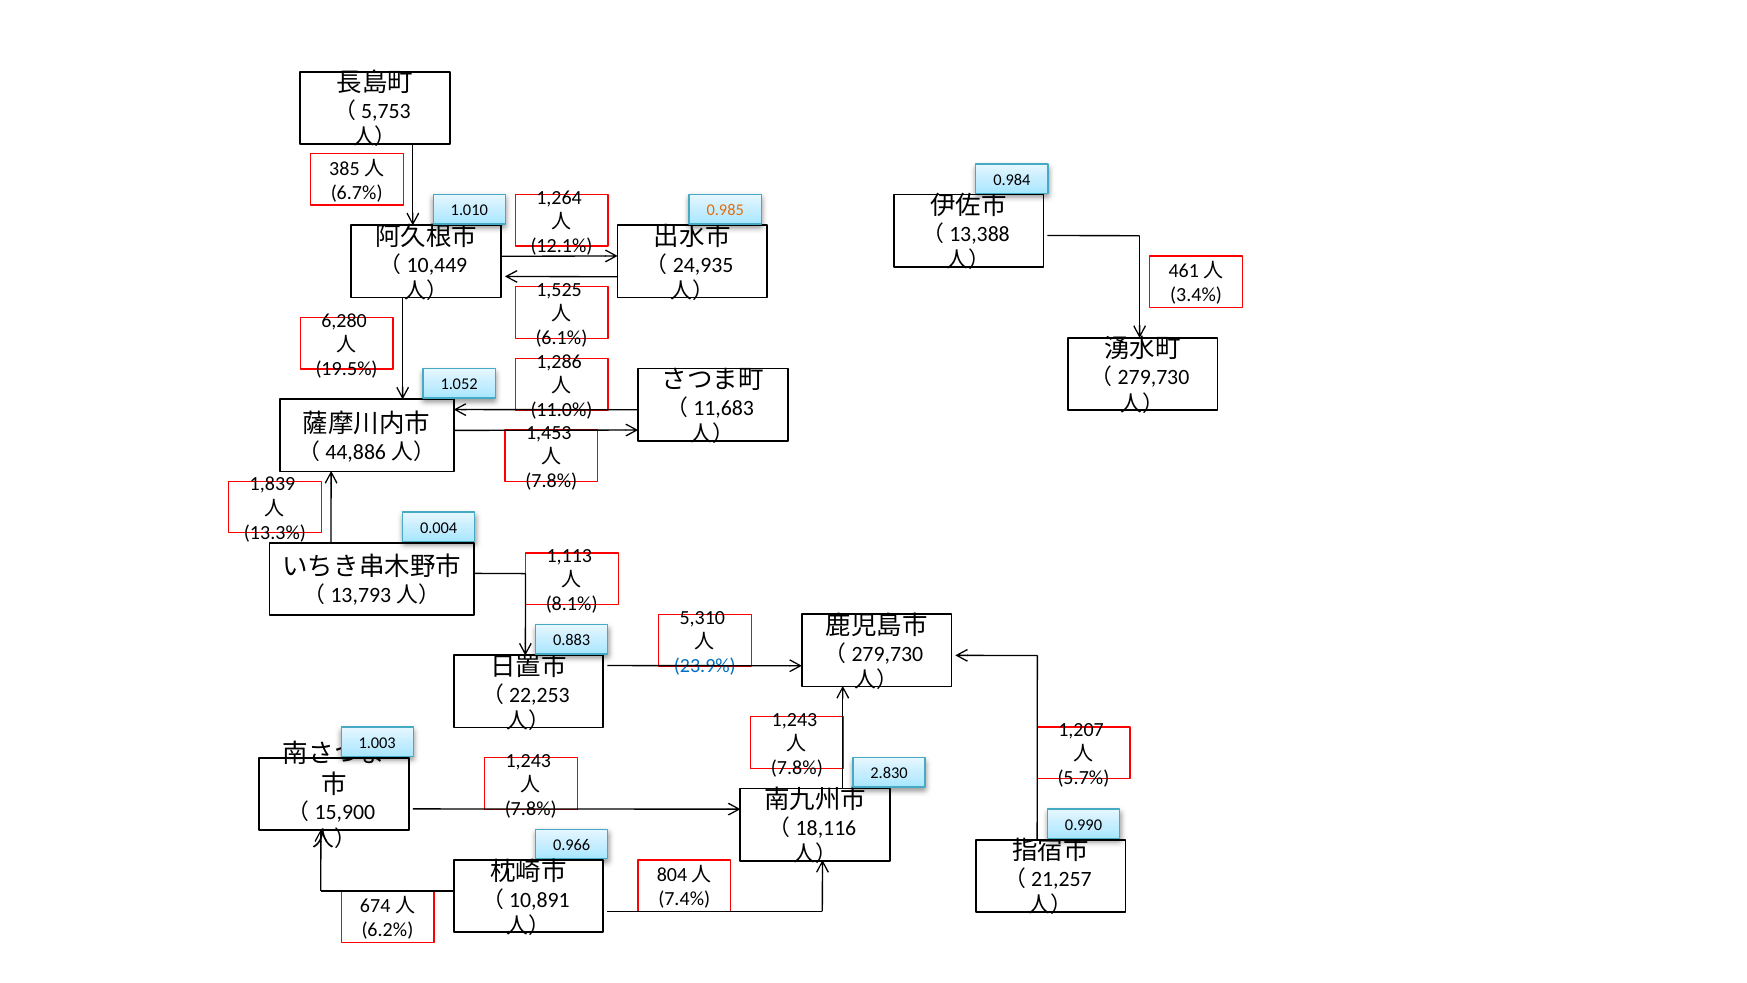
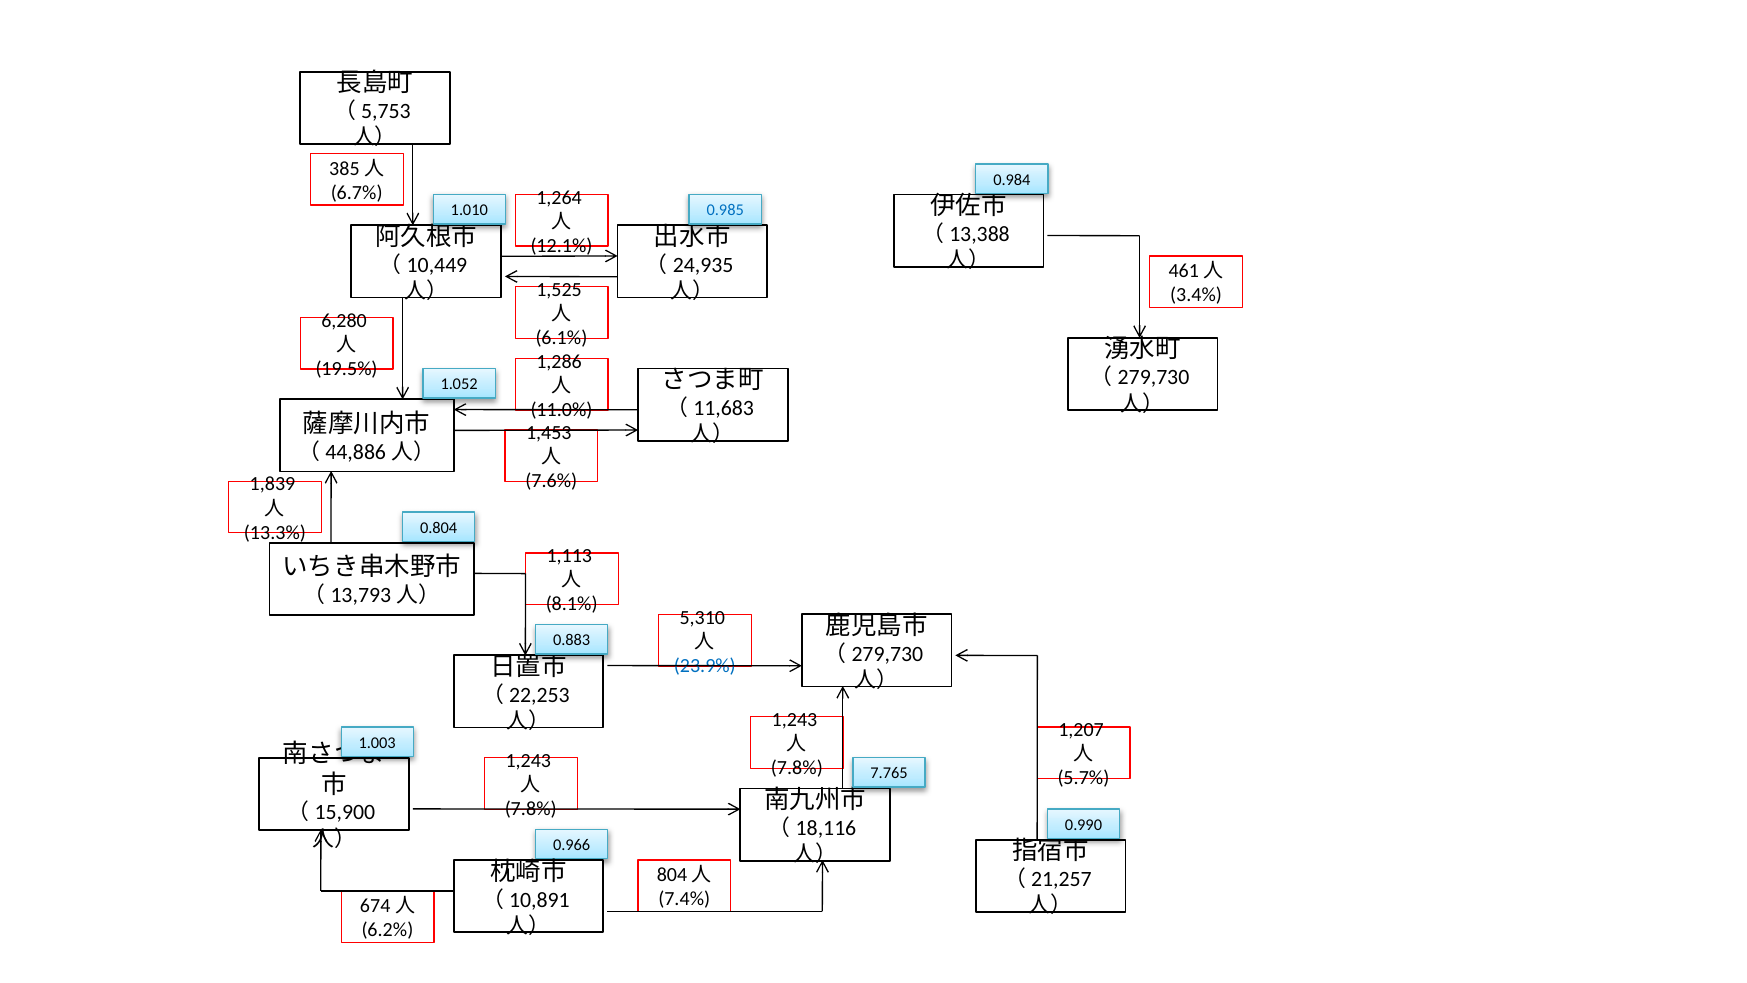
0.985 colour: orange -> blue (725, 210)
7.8%: 7.8% -> 7.6% (551, 481)
0.004: 0.004 -> 0.804 (439, 528)
2.830: 2.830 -> 7.765 (889, 773)
